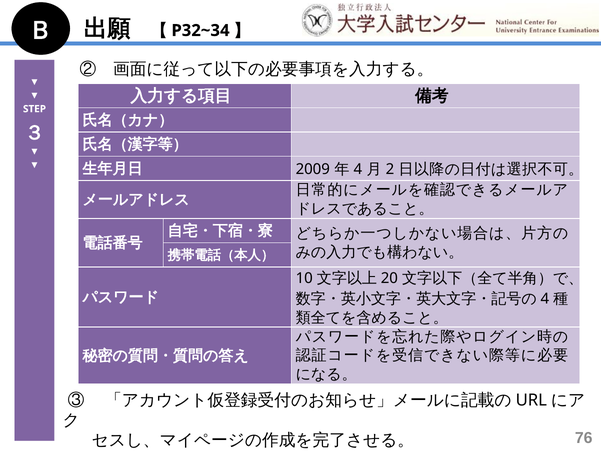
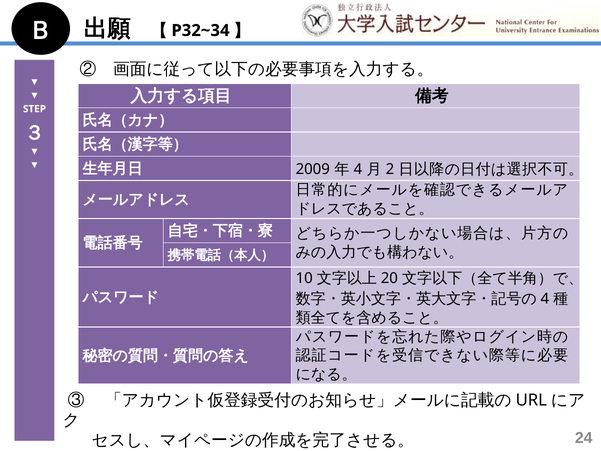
76: 76 -> 24 (584, 438)
